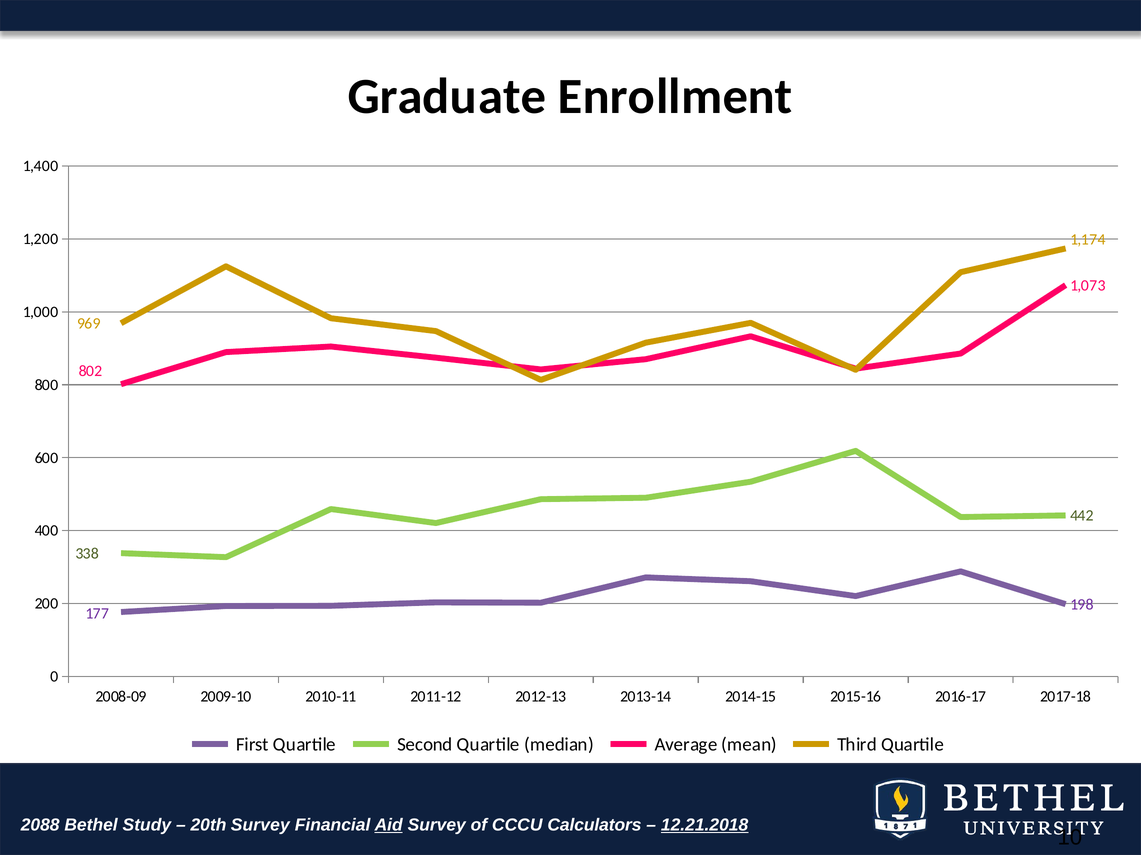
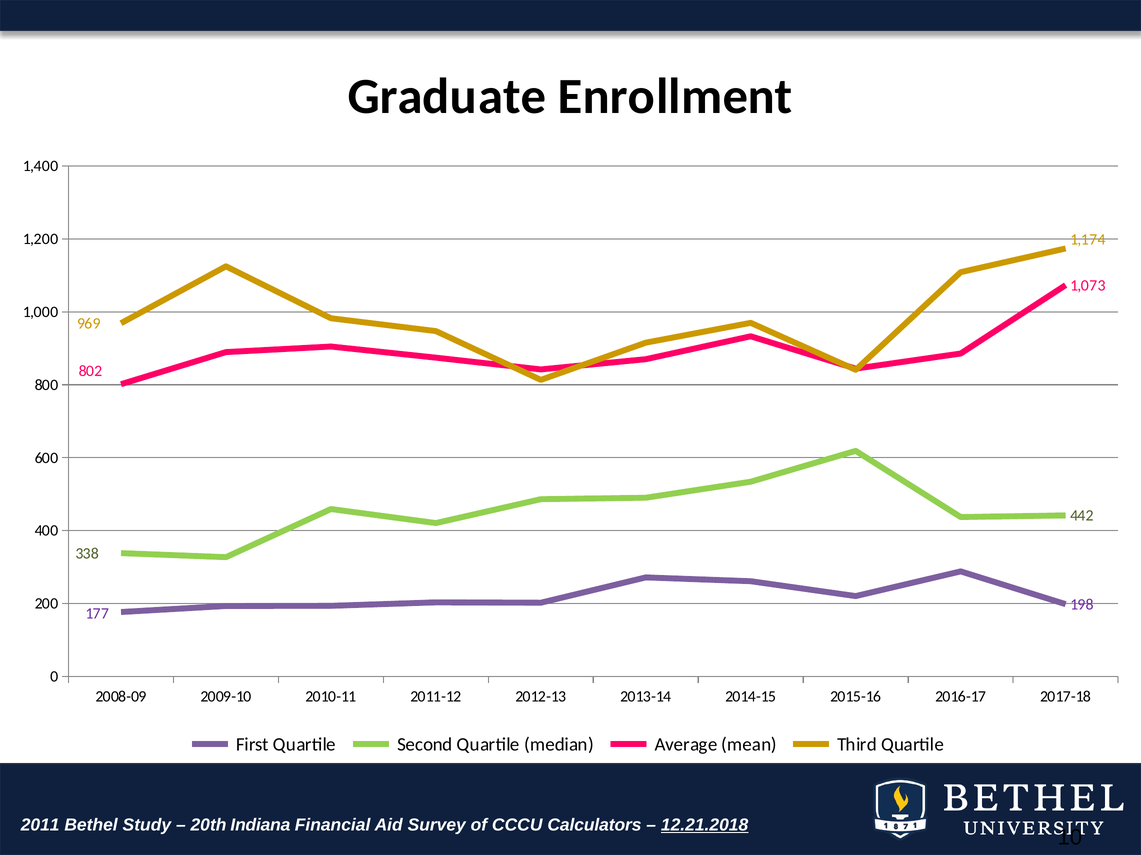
2088: 2088 -> 2011 (40, 826)
20th Survey: Survey -> Indiana (260, 826)
Aid underline: present -> none (389, 826)
